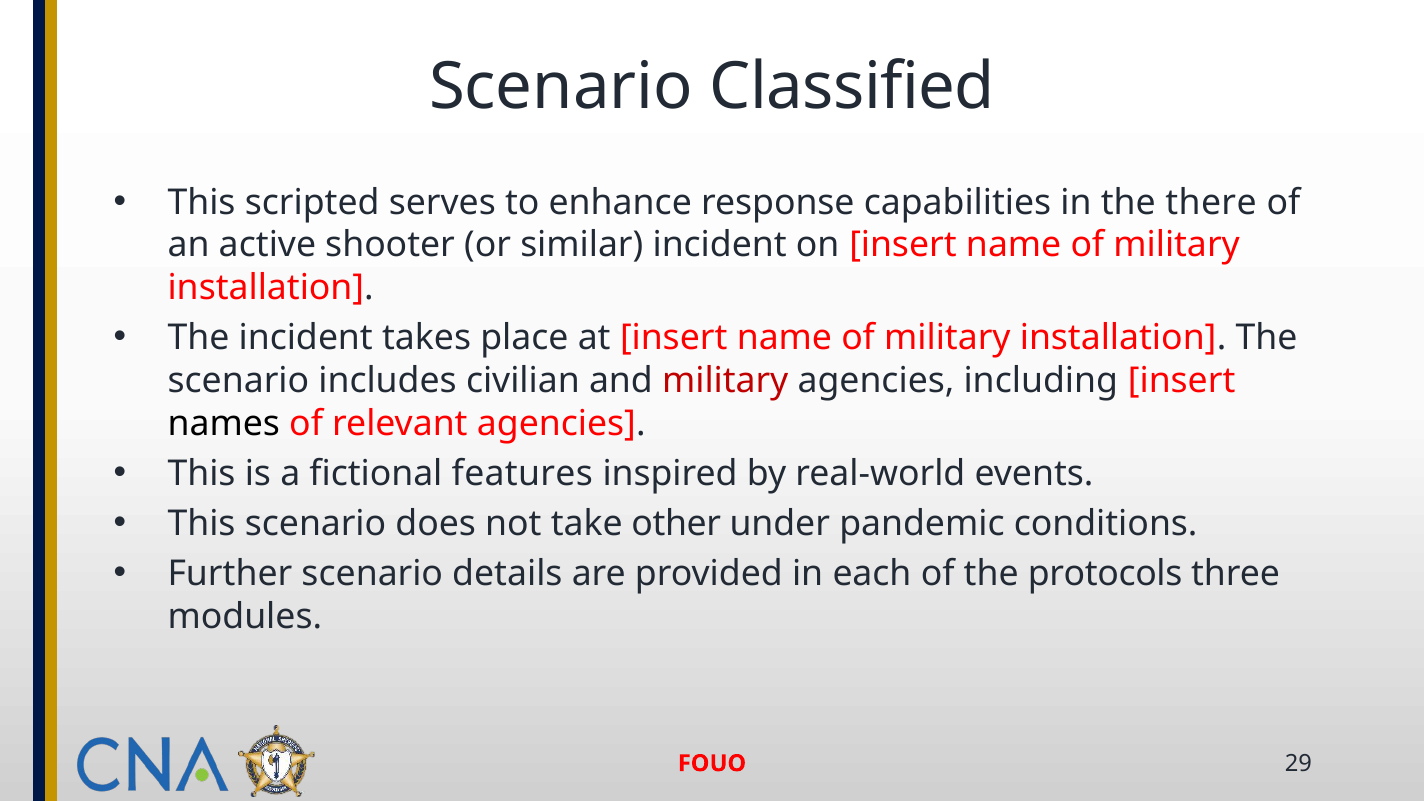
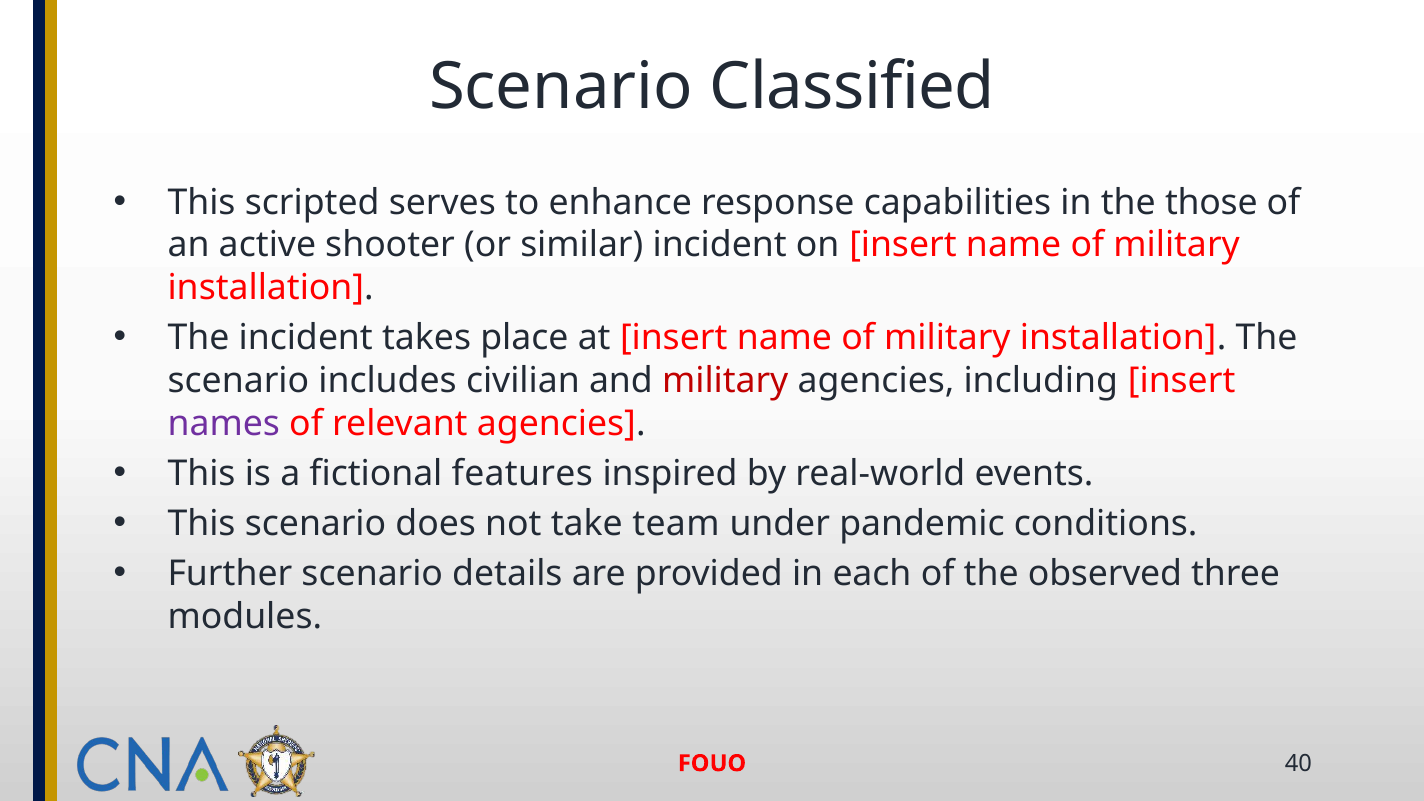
there: there -> those (1211, 202)
names colour: black -> purple (224, 423)
other: other -> team (676, 524)
protocols: protocols -> observed (1105, 574)
29: 29 -> 40 (1298, 763)
